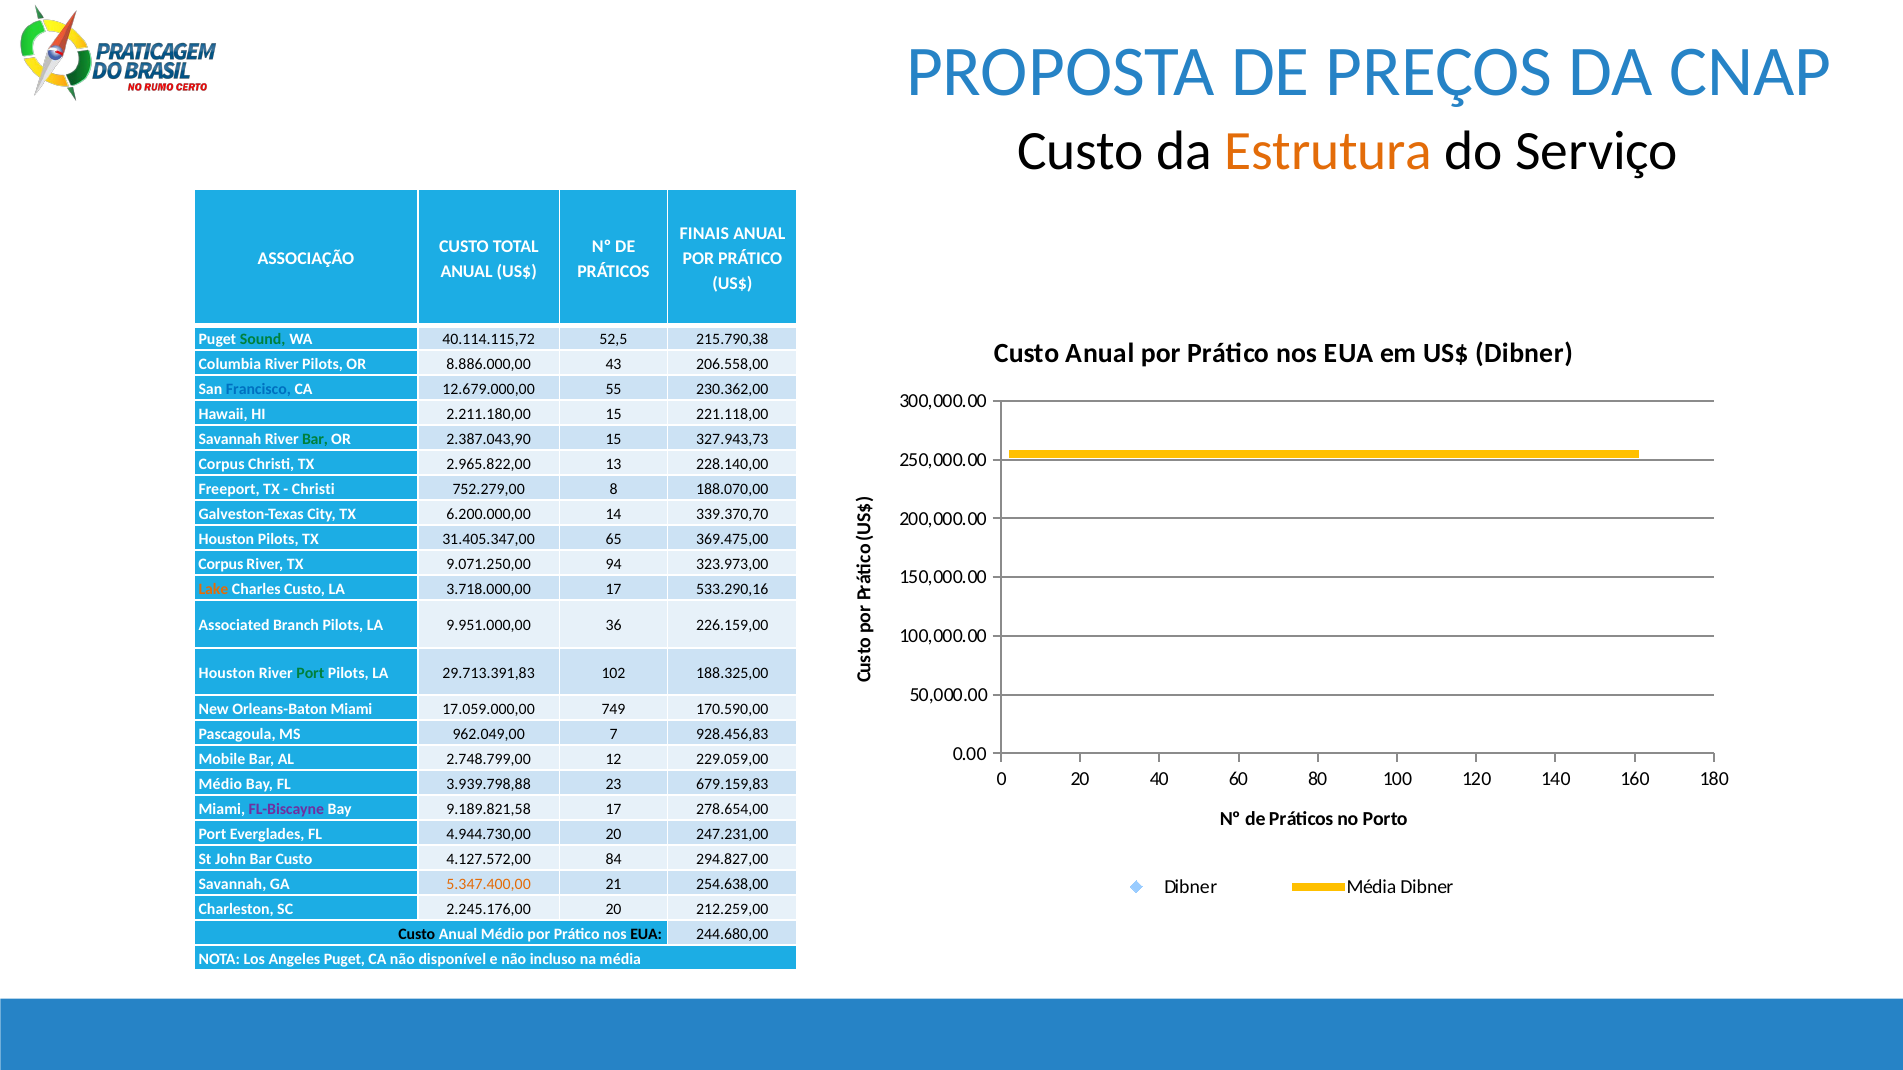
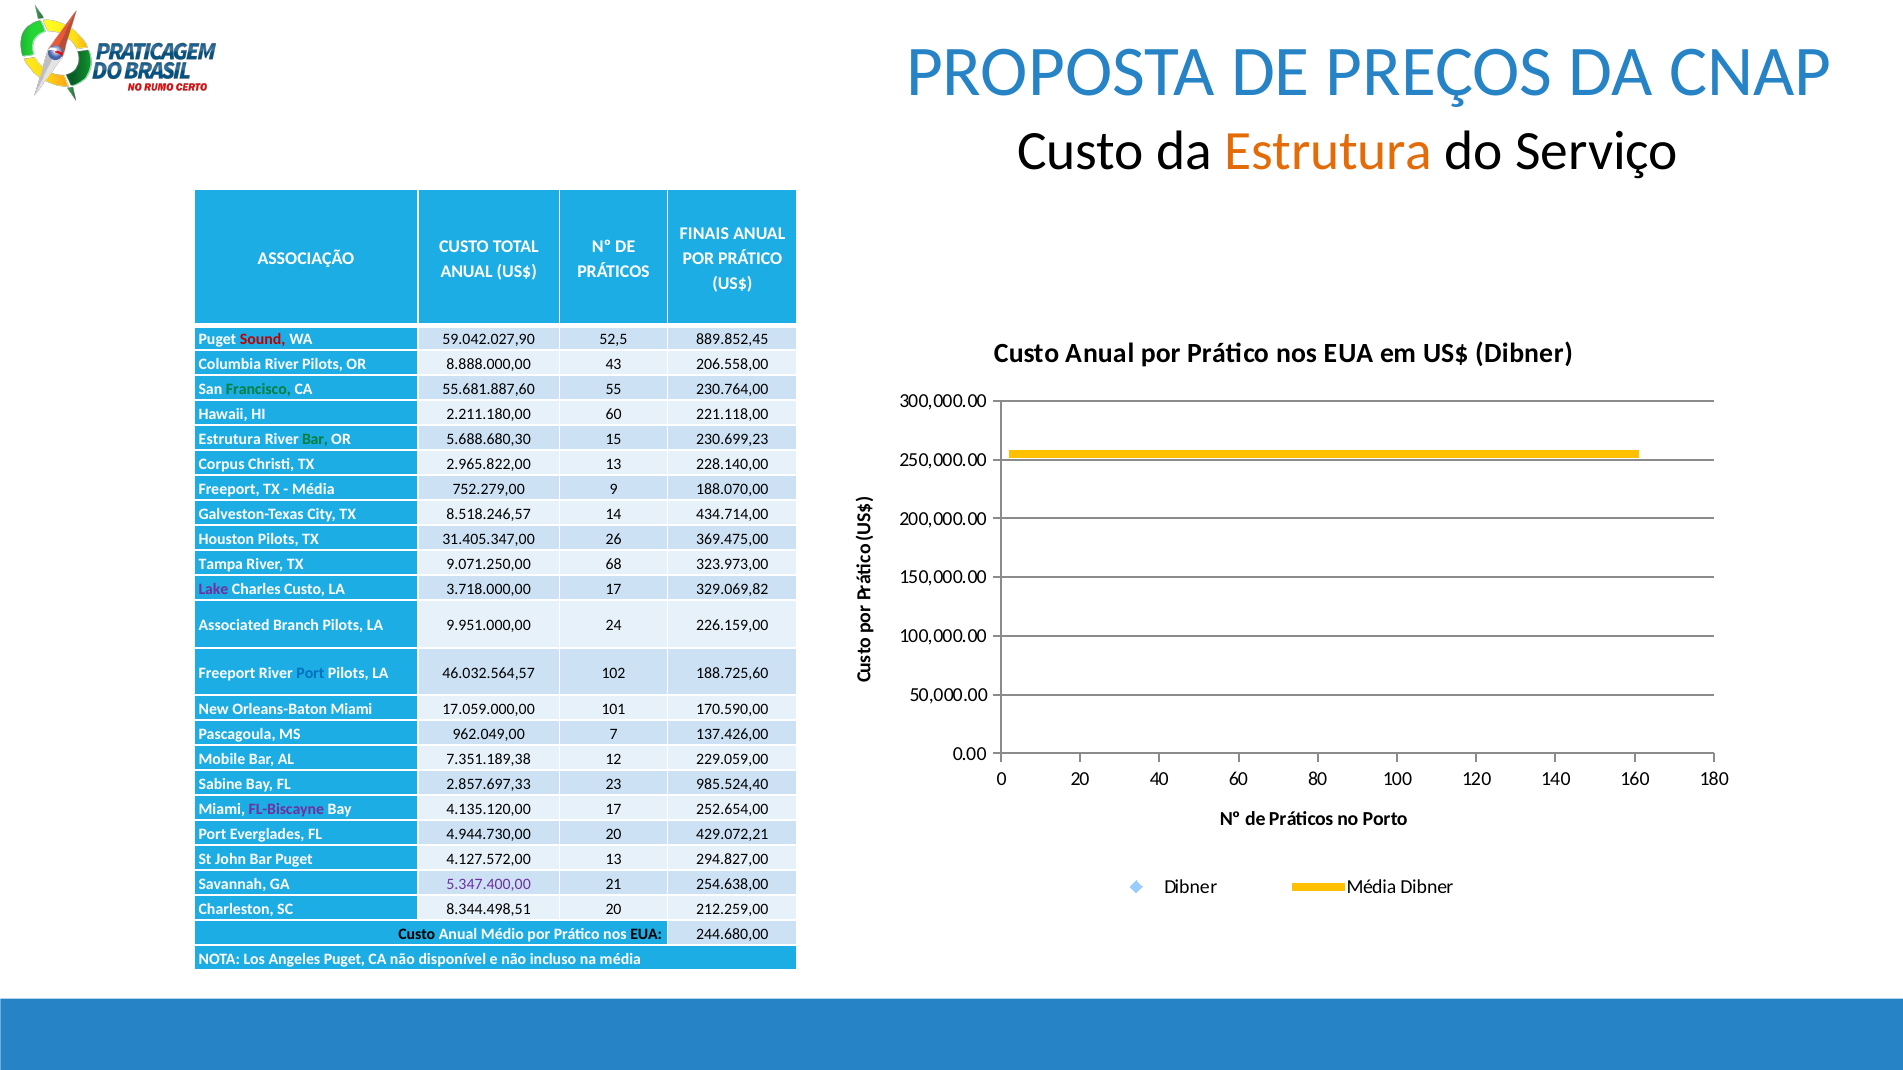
Sound colour: green -> red (263, 340)
40.114.115,72: 40.114.115,72 -> 59.042.027,90 (489, 340)
215.790,38: 215.790,38 -> 889.852,45 (732, 340)
8.886.000,00: 8.886.000,00 -> 8.888.000,00 (489, 365)
Francisco colour: blue -> green (258, 390)
12.679.000,00: 12.679.000,00 -> 55.681.887,60 (489, 390)
230.362,00: 230.362,00 -> 230.764,00 (732, 390)
2.211.180,00 15: 15 -> 60 (614, 415)
Savannah: Savannah -> Estrutura (230, 440)
2.387.043,90: 2.387.043,90 -> 5.688.680,30 (489, 440)
327.943,73: 327.943,73 -> 230.699,23 (732, 440)
Christi: Christi -> Média (313, 490)
8: 8 -> 9 (614, 490)
6.200.000,00: 6.200.000,00 -> 8.518.246,57 (489, 515)
339.370,70: 339.370,70 -> 434.714,00 (732, 515)
65: 65 -> 26 (614, 540)
Corpus: Corpus -> Tampa (221, 565)
94: 94 -> 68 (614, 565)
Lake colour: orange -> purple (213, 590)
533.290,16: 533.290,16 -> 329.069,82 (732, 590)
36: 36 -> 24 (614, 626)
Houston: Houston -> Freeport (227, 673)
Port colour: green -> blue (310, 673)
29.713.391,83: 29.713.391,83 -> 46.032.564,57 (489, 673)
188.325,00: 188.325,00 -> 188.725,60 (732, 673)
749: 749 -> 101 (614, 710)
928.456,83: 928.456,83 -> 137.426,00 (732, 735)
2.748.799,00: 2.748.799,00 -> 7.351.189,38 (489, 760)
Médio: Médio -> Sabine (221, 785)
3.939.798,88: 3.939.798,88 -> 2.857.697,33 (489, 785)
679.159,83: 679.159,83 -> 985.524,40 (732, 785)
9.189.821,58: 9.189.821,58 -> 4.135.120,00 (489, 810)
278.654,00: 278.654,00 -> 252.654,00 (732, 810)
247.231,00: 247.231,00 -> 429.072,21 (732, 835)
Bar Custo: Custo -> Puget (294, 860)
4.127.572,00 84: 84 -> 13 (614, 860)
5.347.400,00 colour: orange -> purple (489, 885)
2.245.176,00: 2.245.176,00 -> 8.344.498,51 (489, 910)
